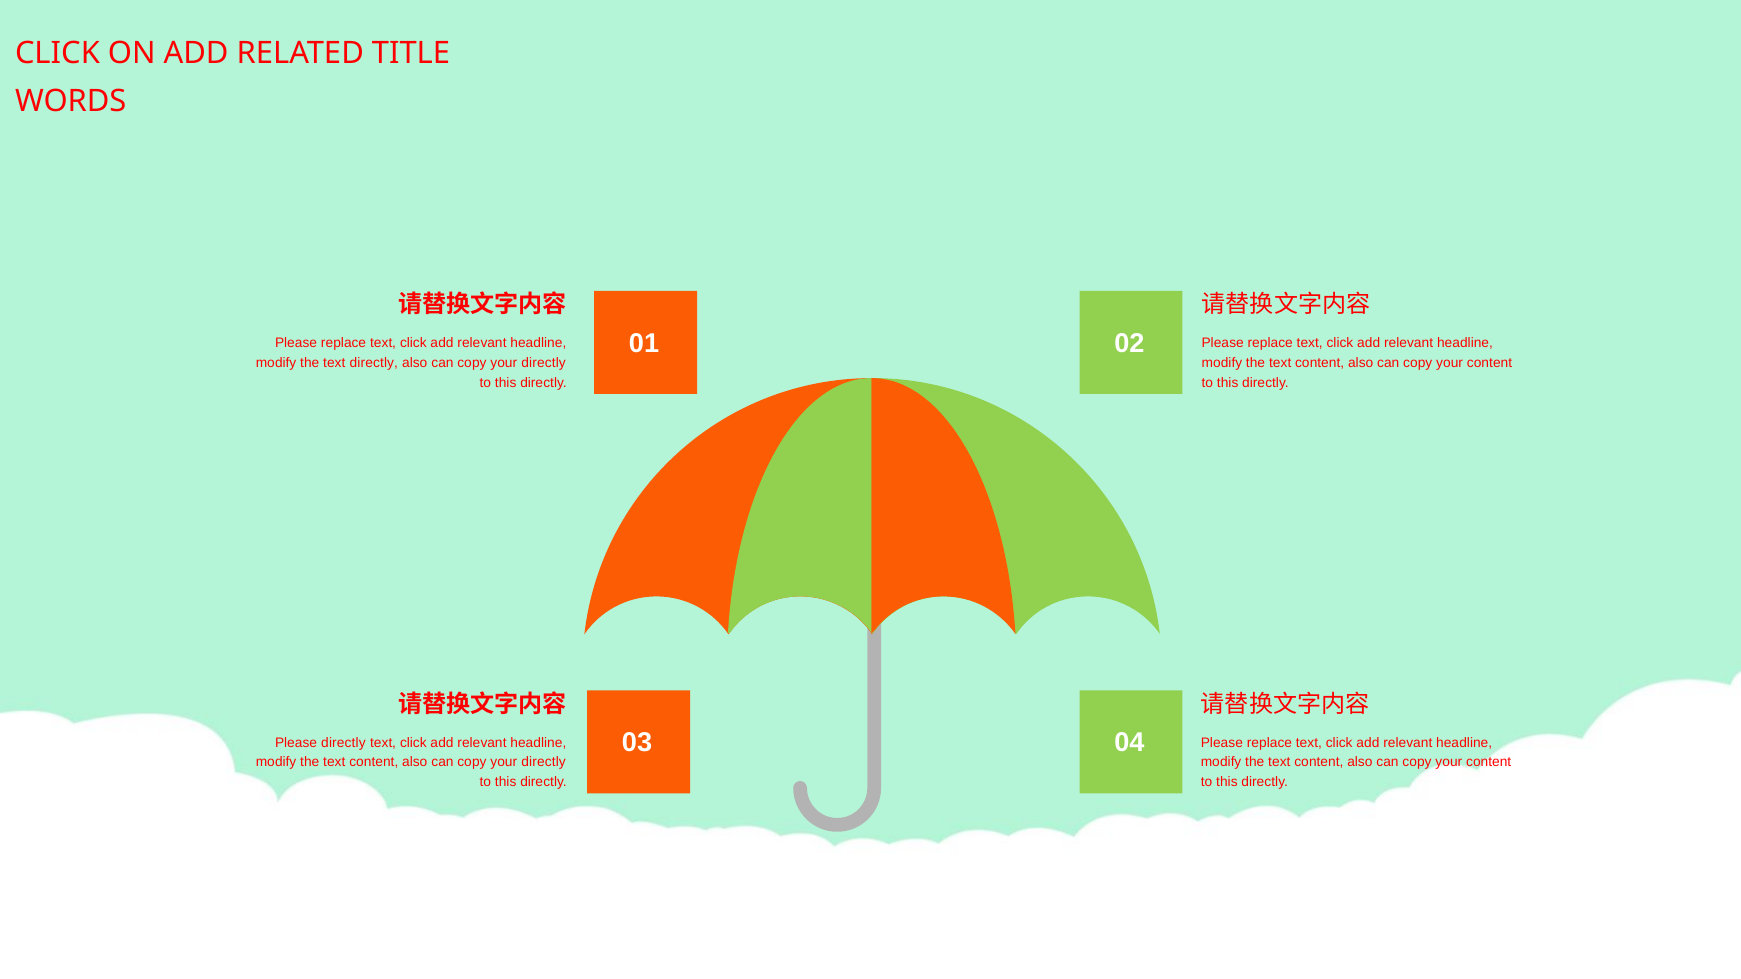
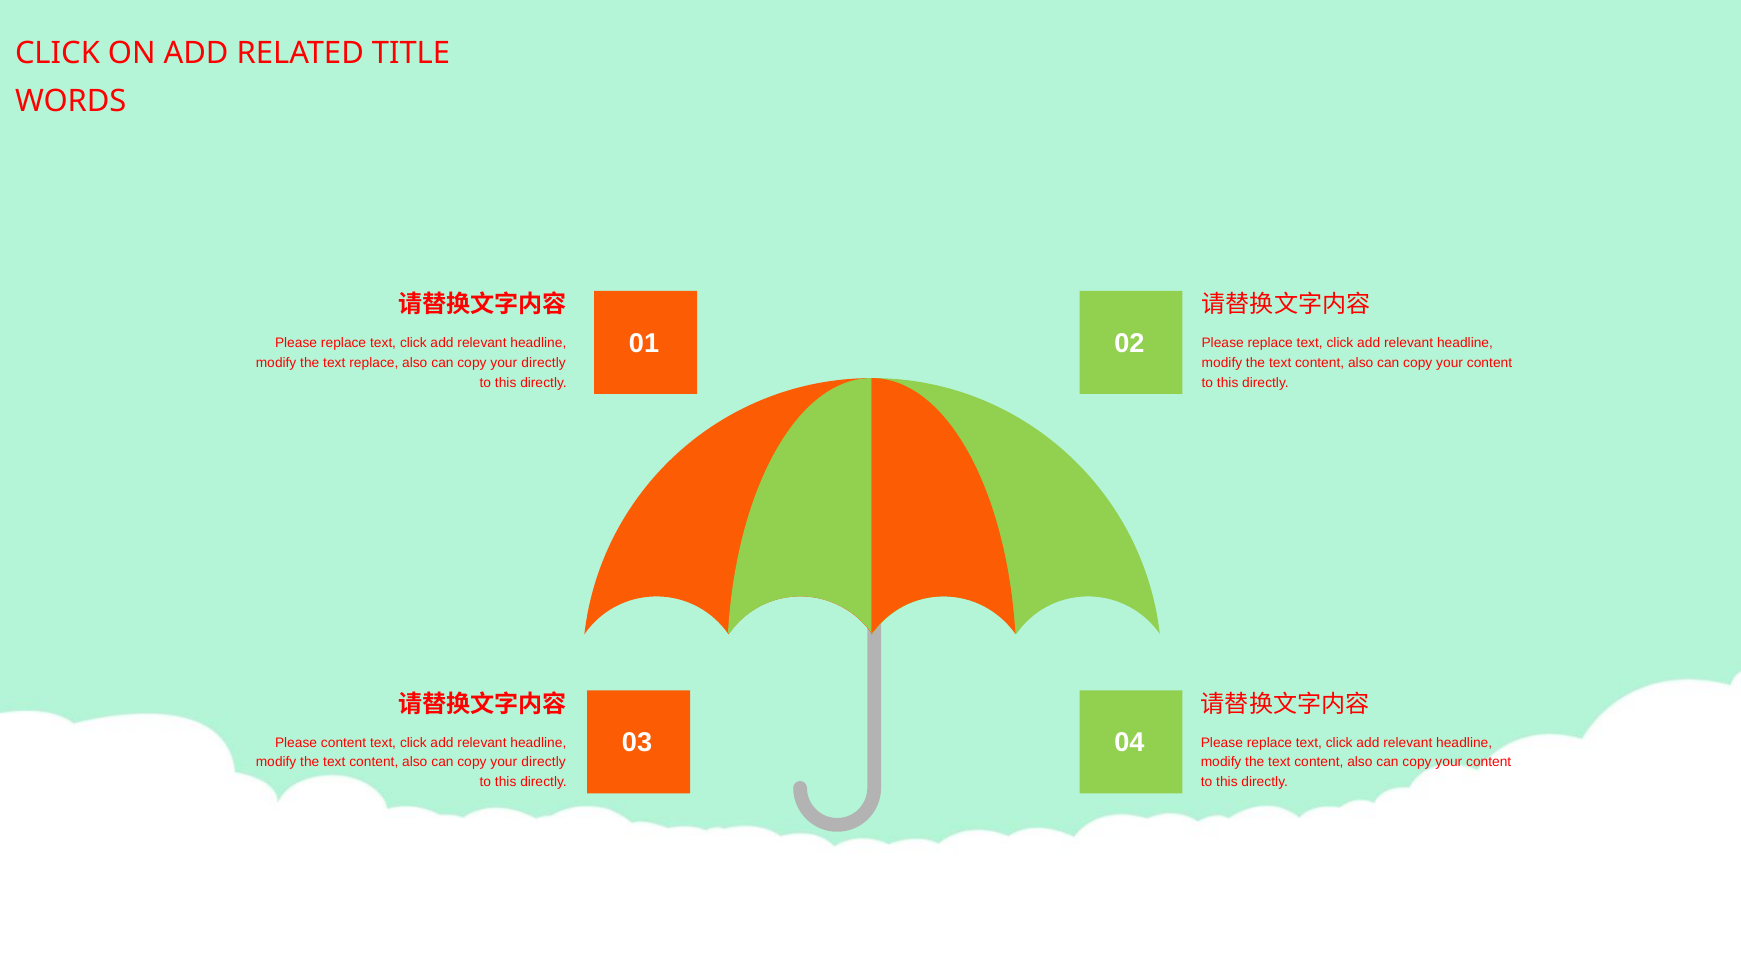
text directly: directly -> replace (374, 363)
Please directly: directly -> content (344, 743)
